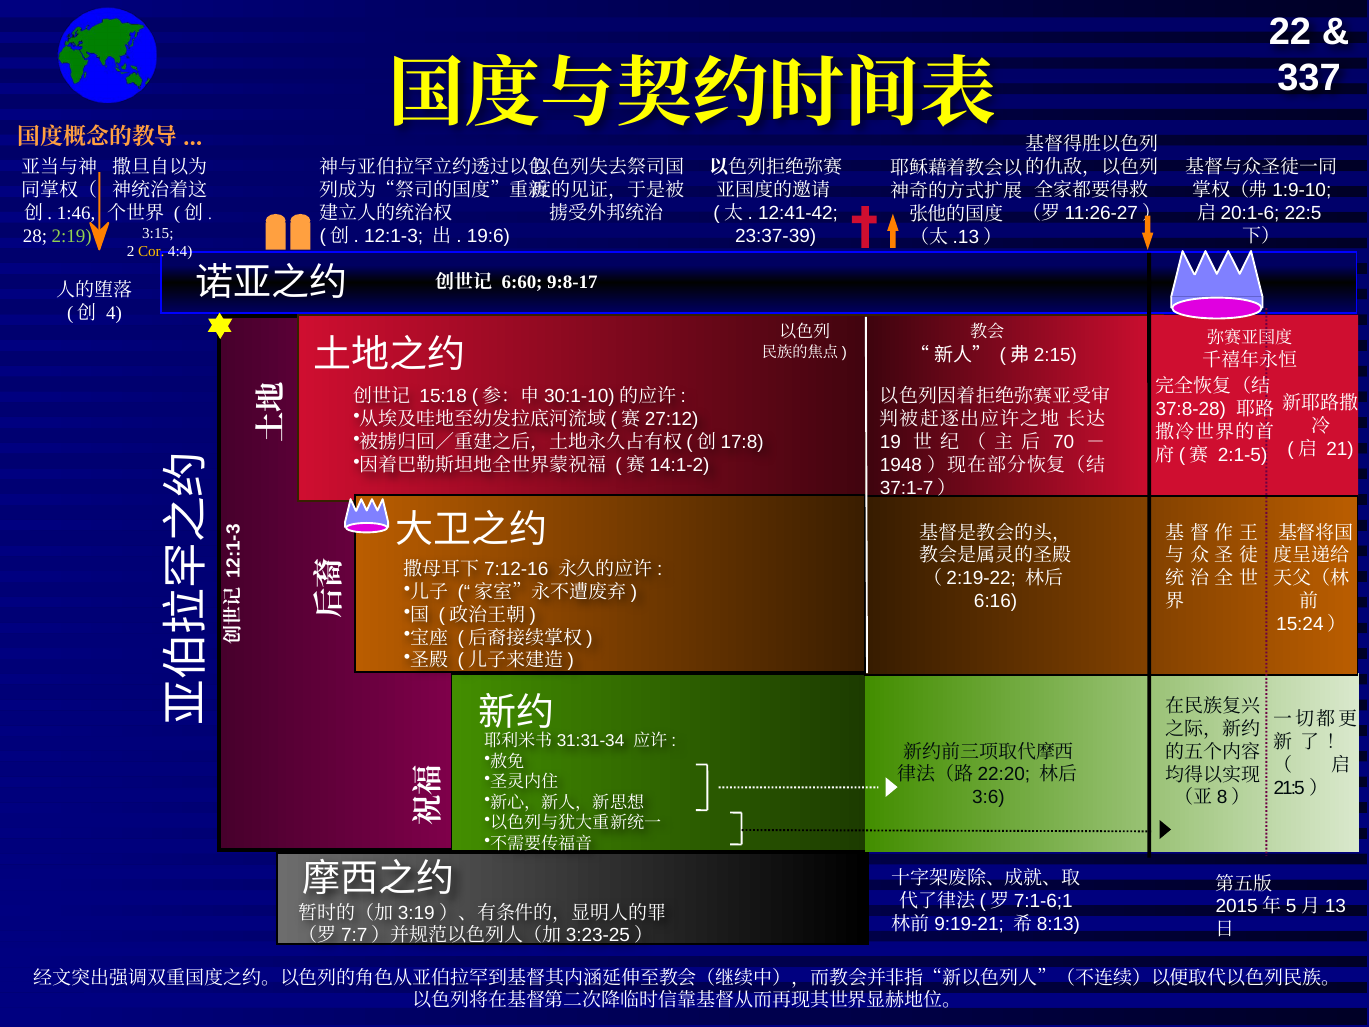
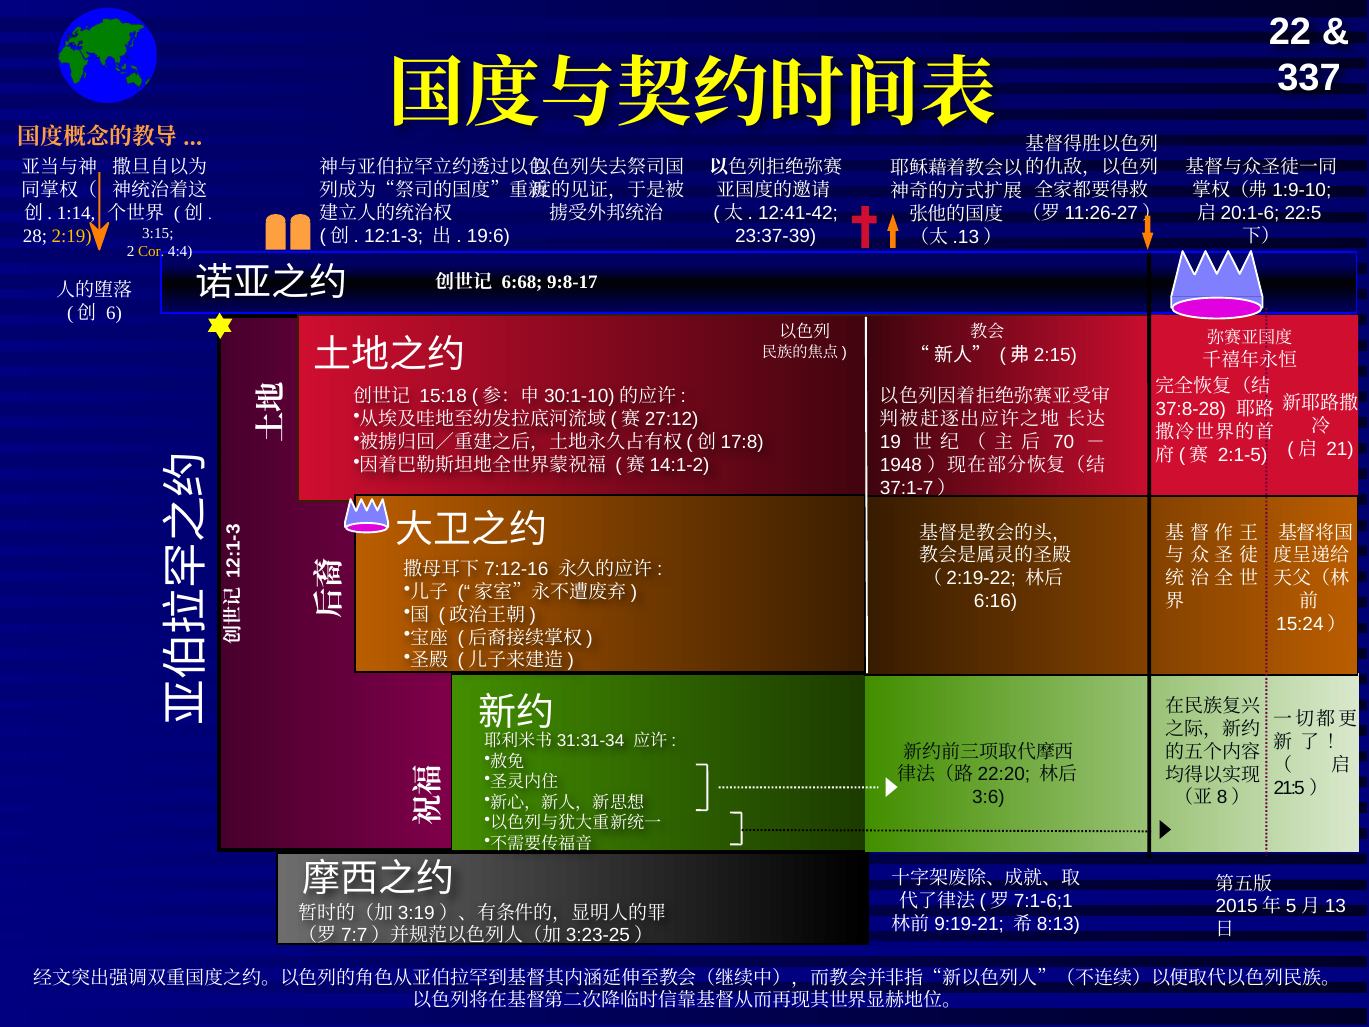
1:46: 1:46 -> 1:14 (76, 213)
2:19 colour: light green -> yellow (72, 236)
6:60: 6:60 -> 6:68 (522, 282)
4: 4 -> 6 (114, 313)
